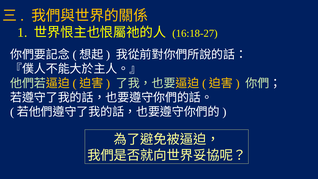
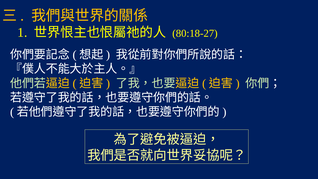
16:18-27: 16:18-27 -> 80:18-27 (195, 33)
